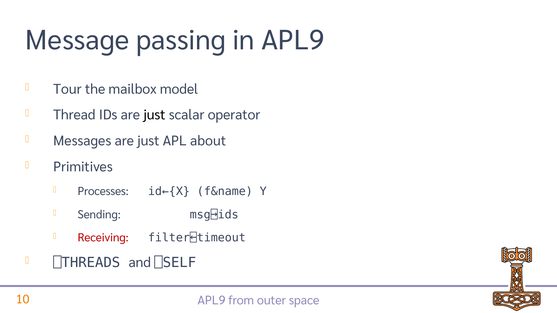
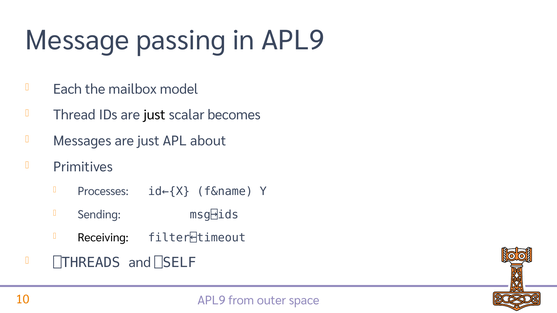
Tour: Tour -> Each (68, 89)
operator: operator -> becomes (234, 115)
Receiving colour: red -> black (103, 238)
